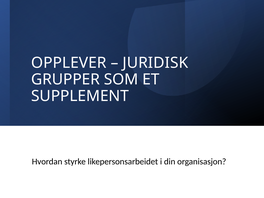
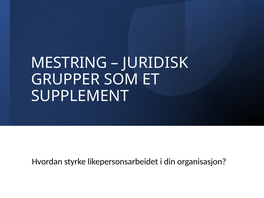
OPPLEVER: OPPLEVER -> MESTRING (69, 63)
